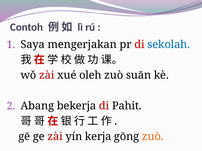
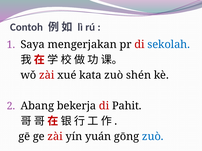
oleh: oleh -> kata (90, 75)
suān: suān -> shén (139, 75)
kerja: kerja -> yuán (98, 137)
zuò colour: orange -> blue (153, 137)
